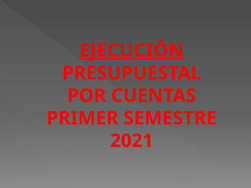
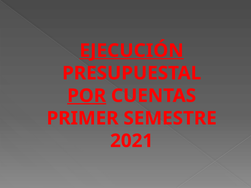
POR underline: none -> present (87, 96)
